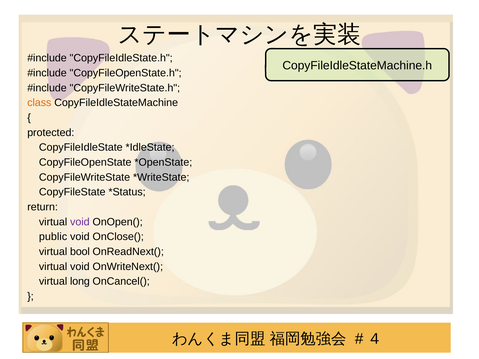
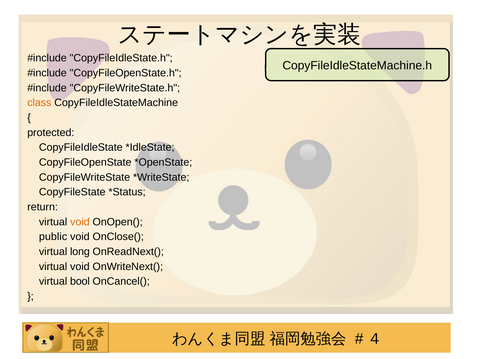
void colour: purple -> orange (80, 222)
bool: bool -> long (80, 252)
long: long -> bool (80, 282)
